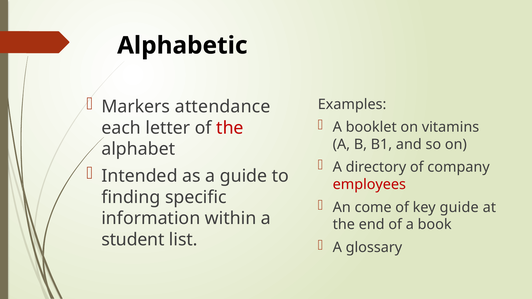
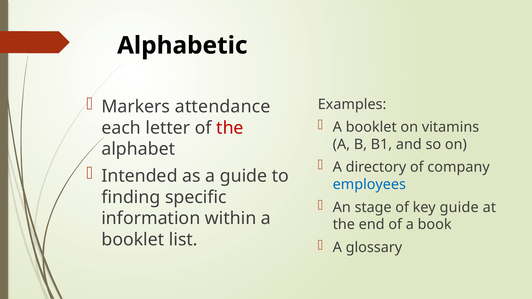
employees colour: red -> blue (369, 185)
come: come -> stage (373, 208)
student: student -> booklet (133, 240)
